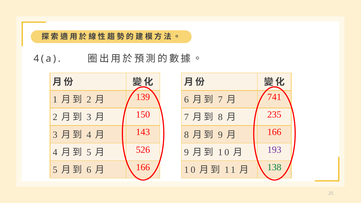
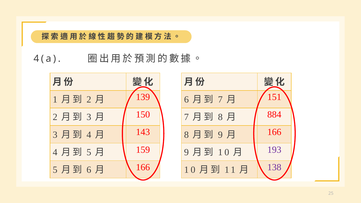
741: 741 -> 151 (274, 97)
235: 235 -> 884 (274, 115)
526: 526 -> 159 (143, 150)
138 colour: green -> purple (274, 167)
